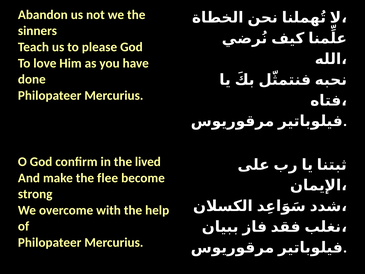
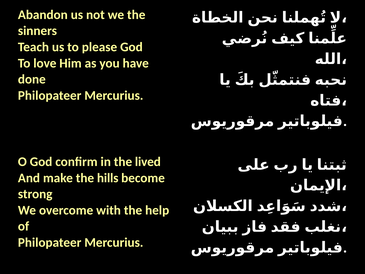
flee: flee -> hills (108, 178)
